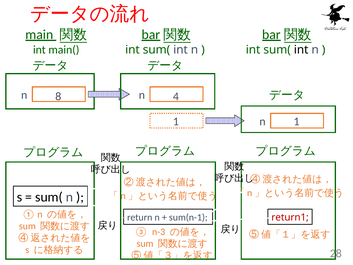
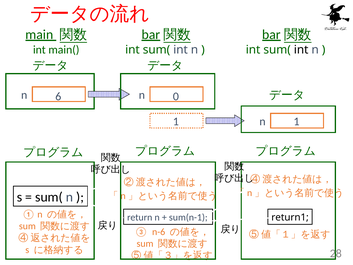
8: 8 -> 6 (58, 96)
4: 4 -> 0 (176, 96)
return1 colour: red -> black (290, 217)
n-3: n-3 -> n-6 (159, 232)
